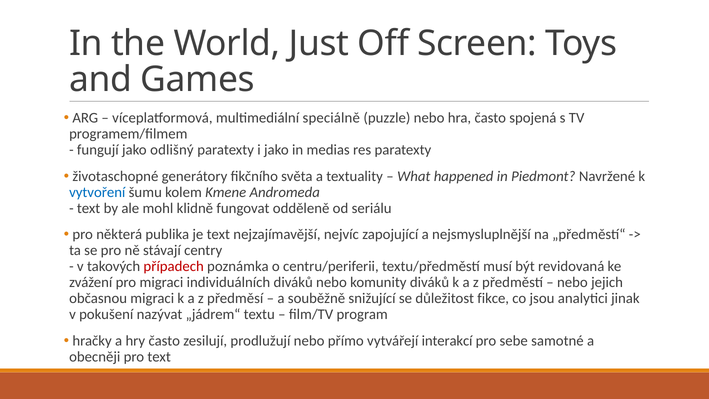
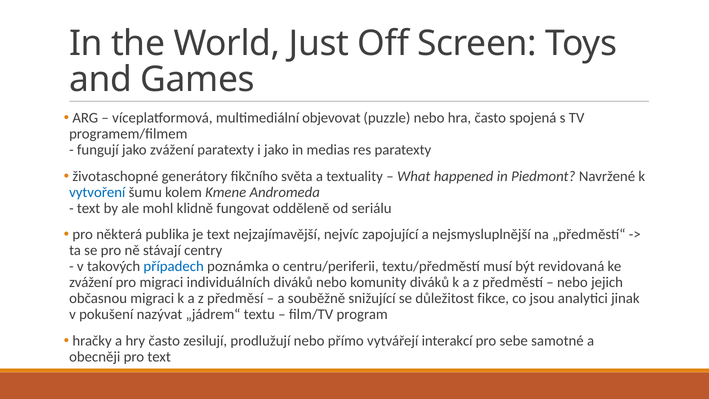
speciálně: speciálně -> objevovat (331, 118)
jako odlišný: odlišný -> zvážení (172, 150)
případech colour: red -> blue (174, 266)
